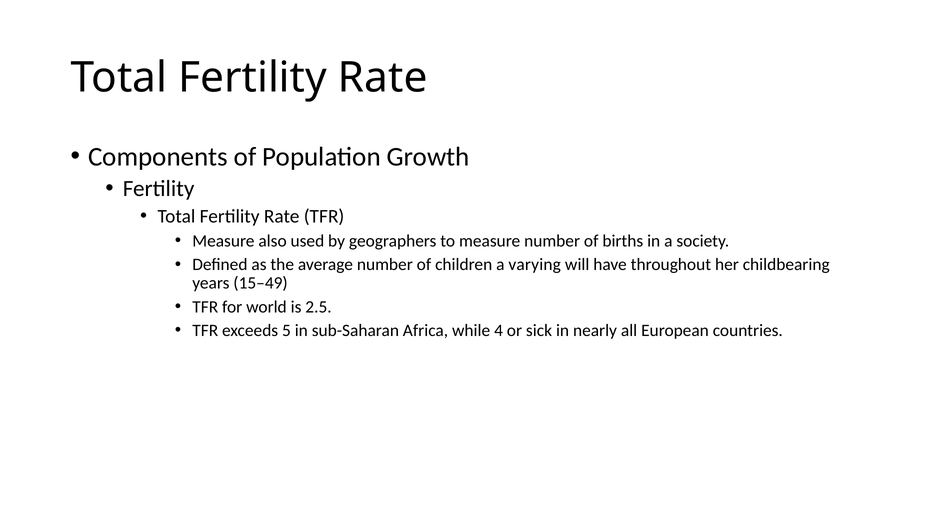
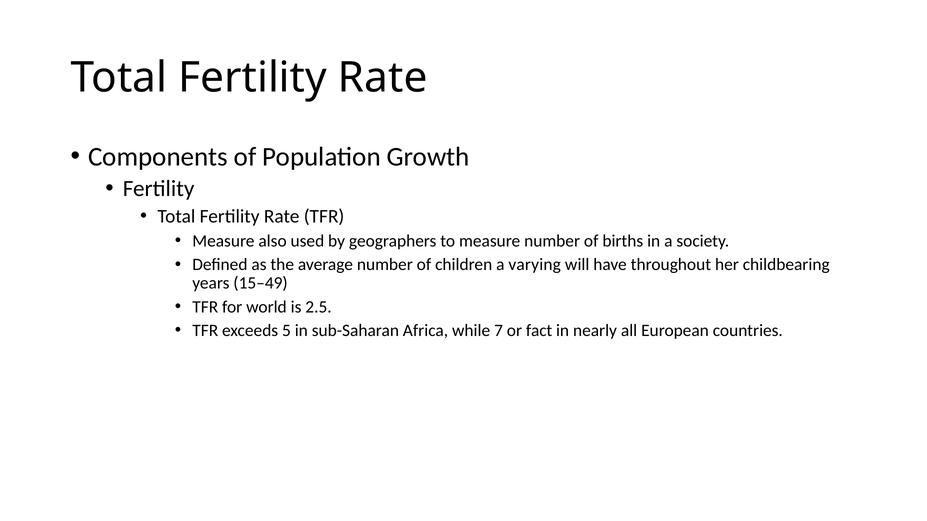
4: 4 -> 7 (499, 331)
sick: sick -> fact (539, 331)
